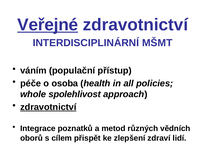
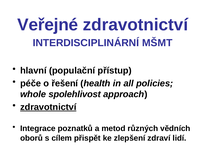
Veřejné underline: present -> none (48, 25)
váním: váním -> hlavní (33, 70)
osoba: osoba -> řešení (65, 83)
